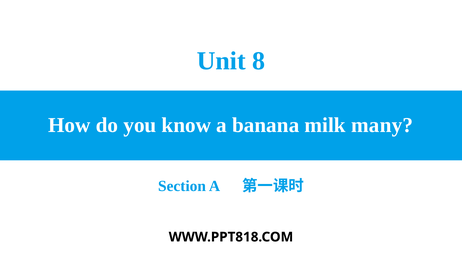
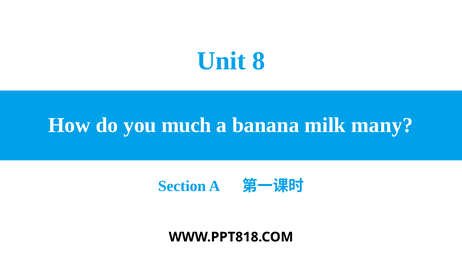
know: know -> much (186, 125)
